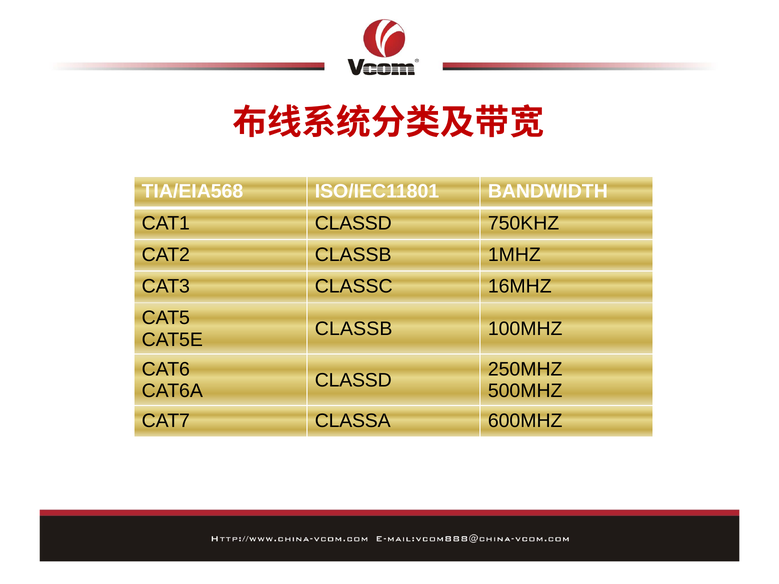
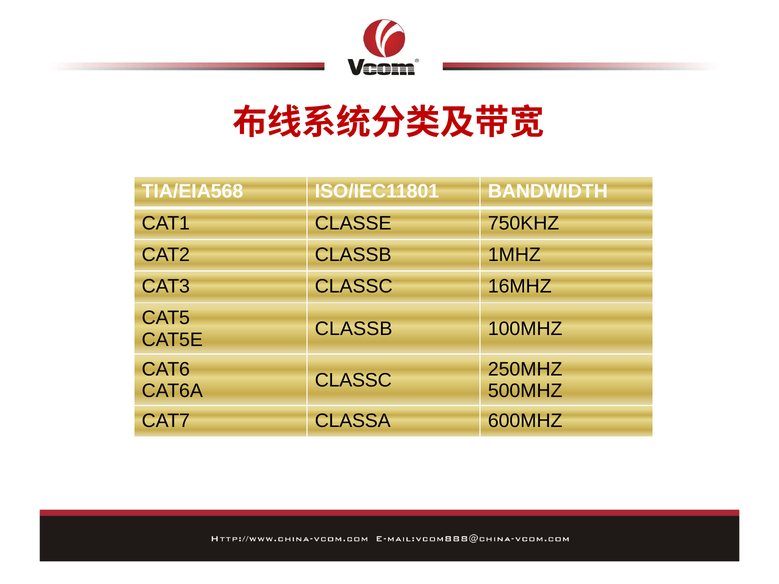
CAT1 CLASSD: CLASSD -> CLASSE (353, 223)
CLASSD: CLASSD -> CLASSC (353, 380)
